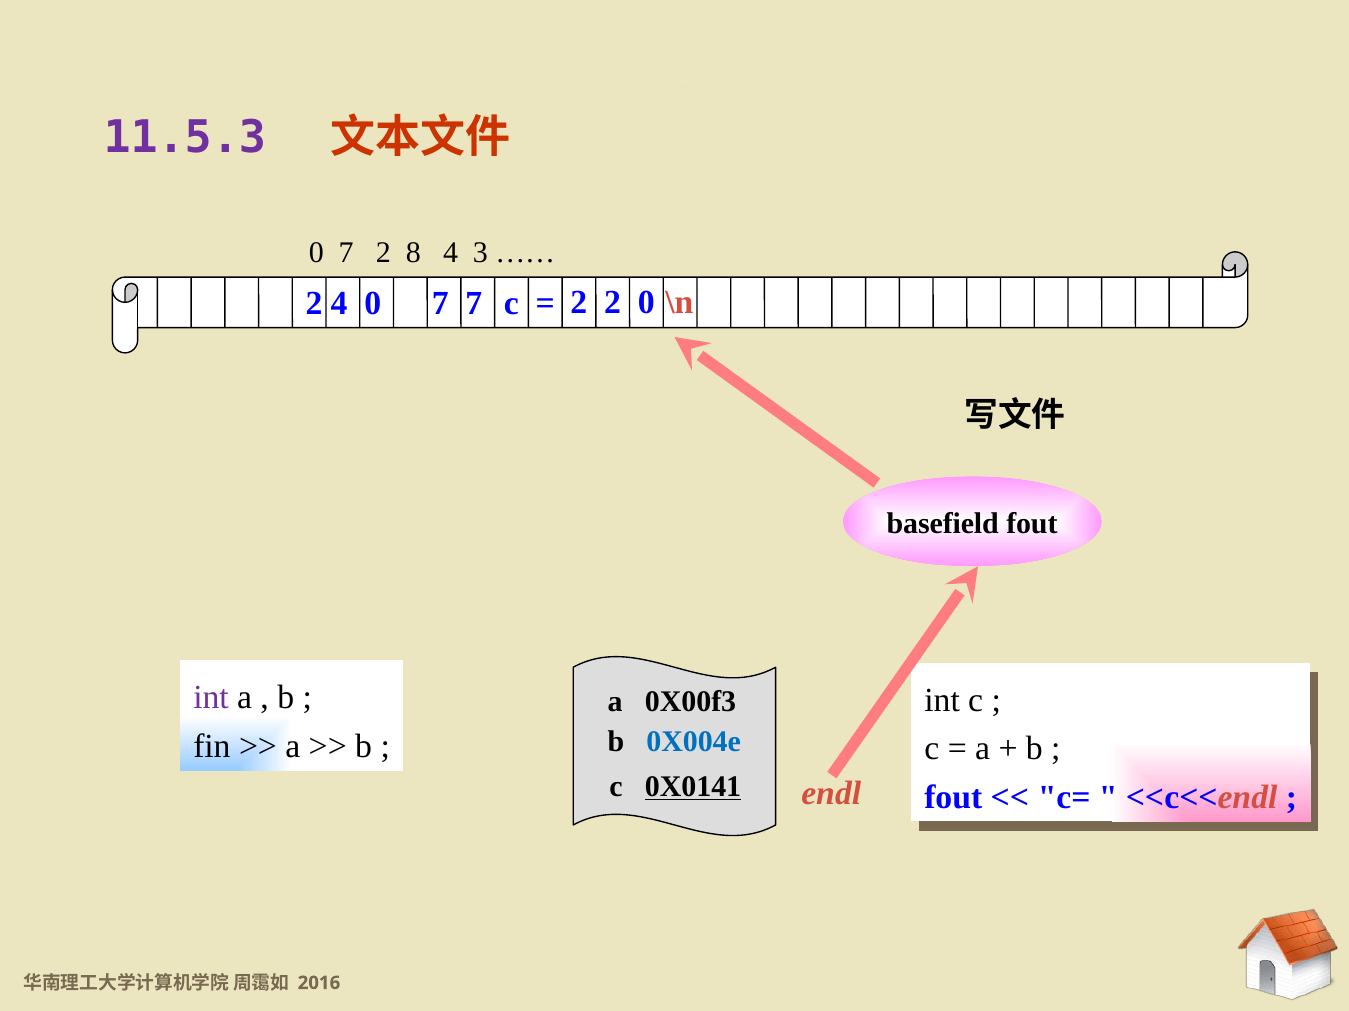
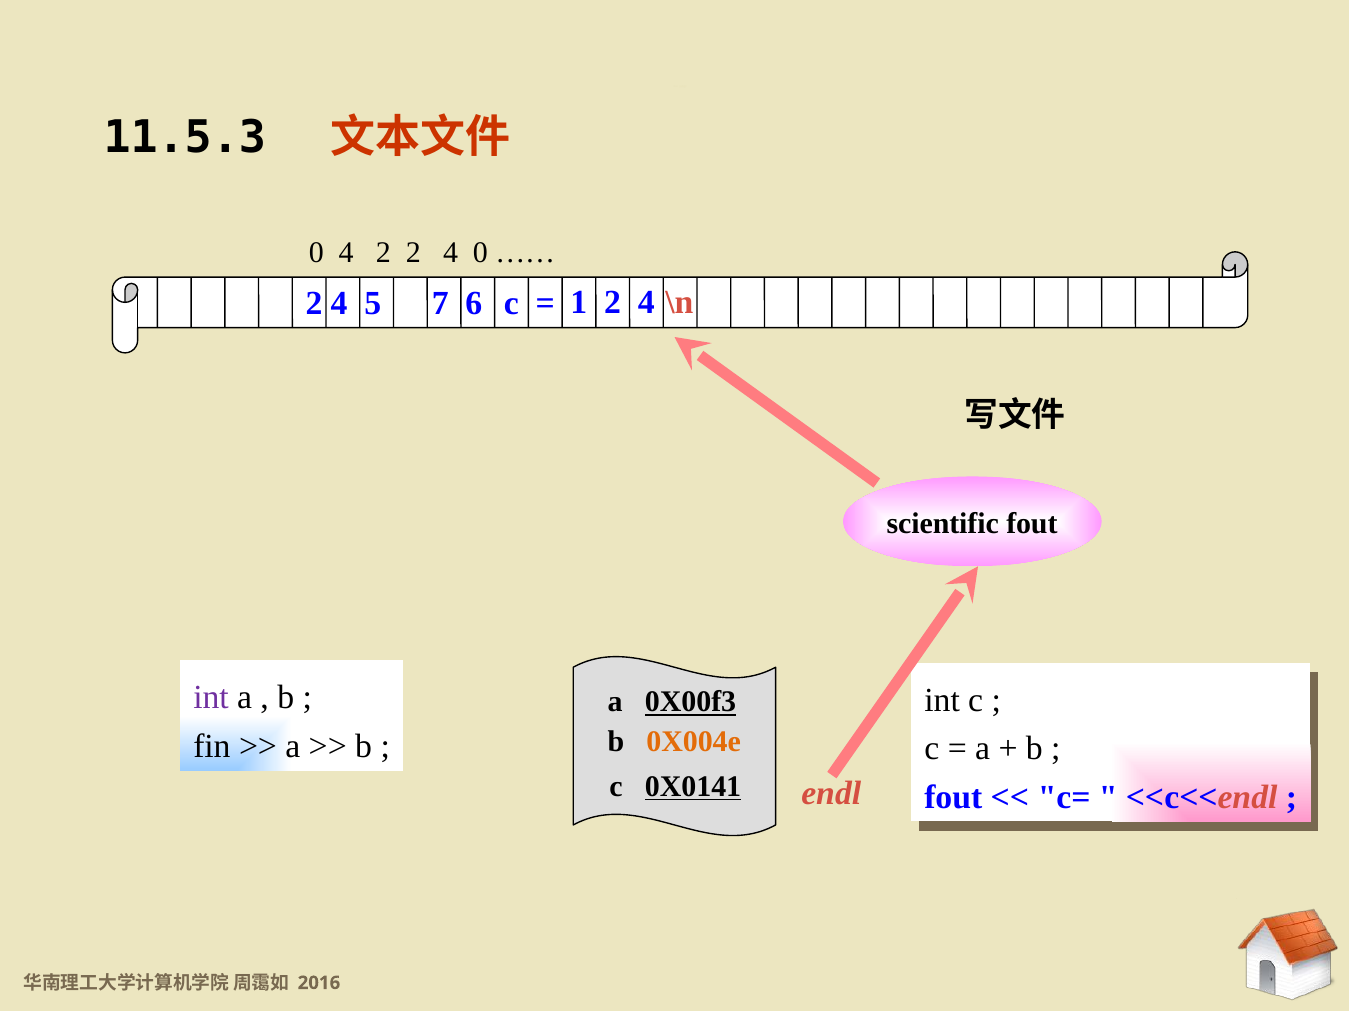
11.5.3 colour: purple -> black (185, 138)
7: 7 -> 4 (346, 253)
2 8: 8 -> 2 (413, 253)
4 3: 3 -> 0 (480, 253)
2: 2 -> 1 (579, 302)
0: 0 -> 4 (646, 302)
4 0: 0 -> 5 (373, 304)
7 7: 7 -> 6 (474, 304)
basefield: basefield -> scientific (943, 524)
0X00f3 underline: none -> present (691, 703)
0X004e colour: blue -> orange (694, 742)
